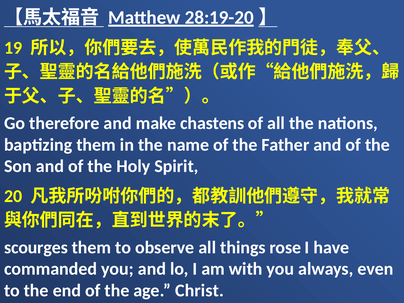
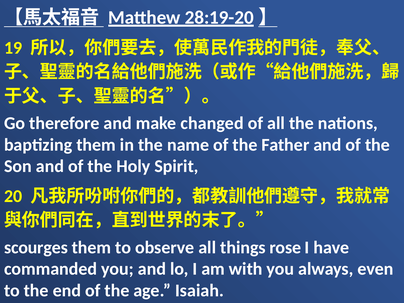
chastens: chastens -> changed (212, 123)
Christ: Christ -> Isaiah (200, 291)
